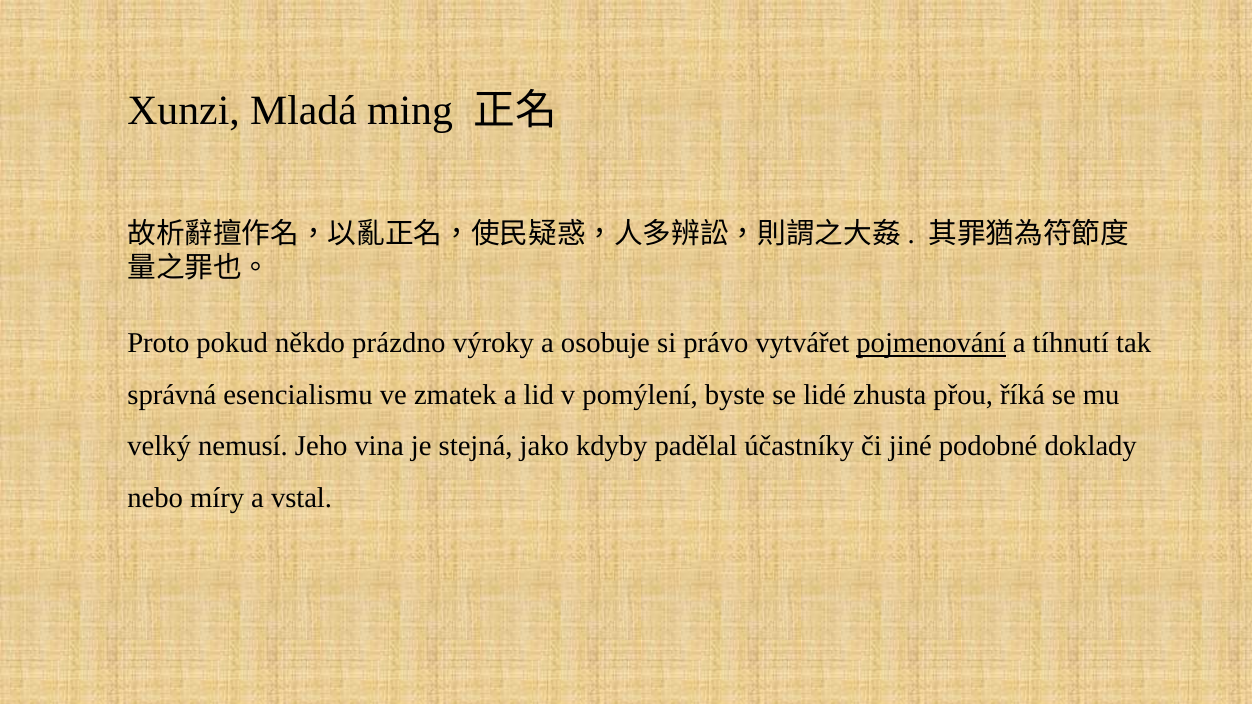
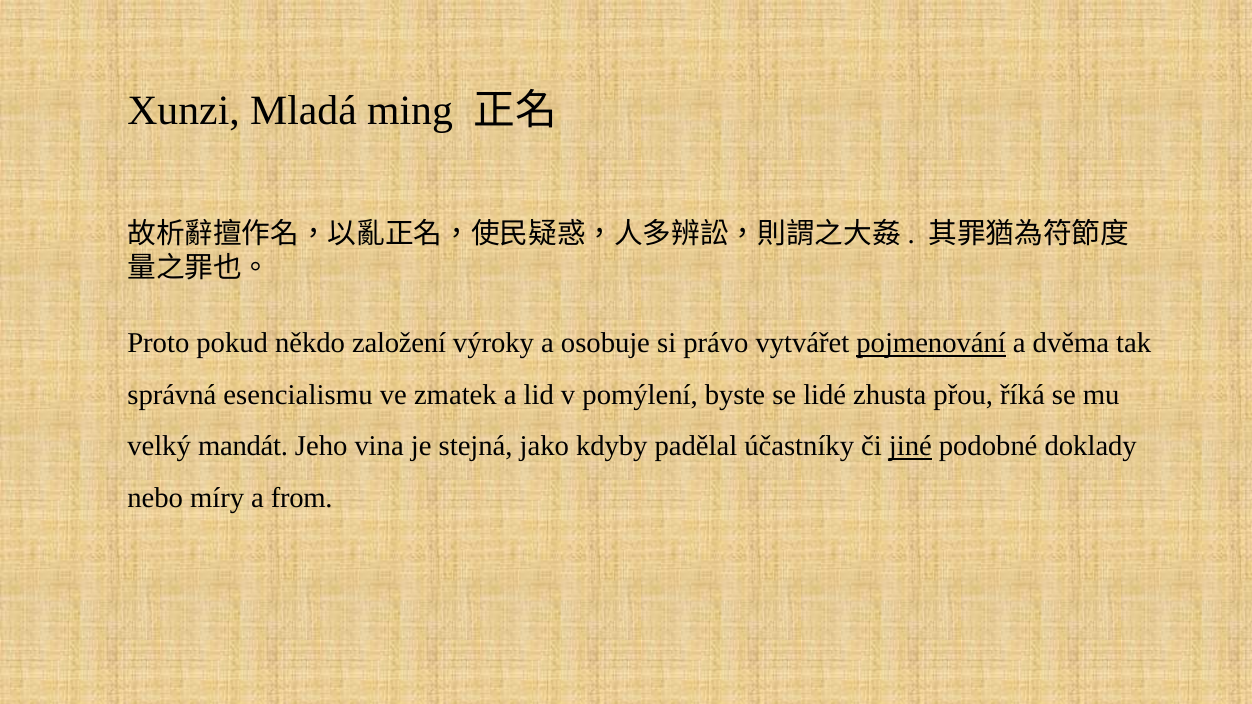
prázdno: prázdno -> založení (399, 343)
tíhnutí: tíhnutí -> dvěma (1071, 343)
nemusí: nemusí -> mandát (243, 447)
jiné underline: none -> present (910, 447)
vstal: vstal -> from (302, 498)
